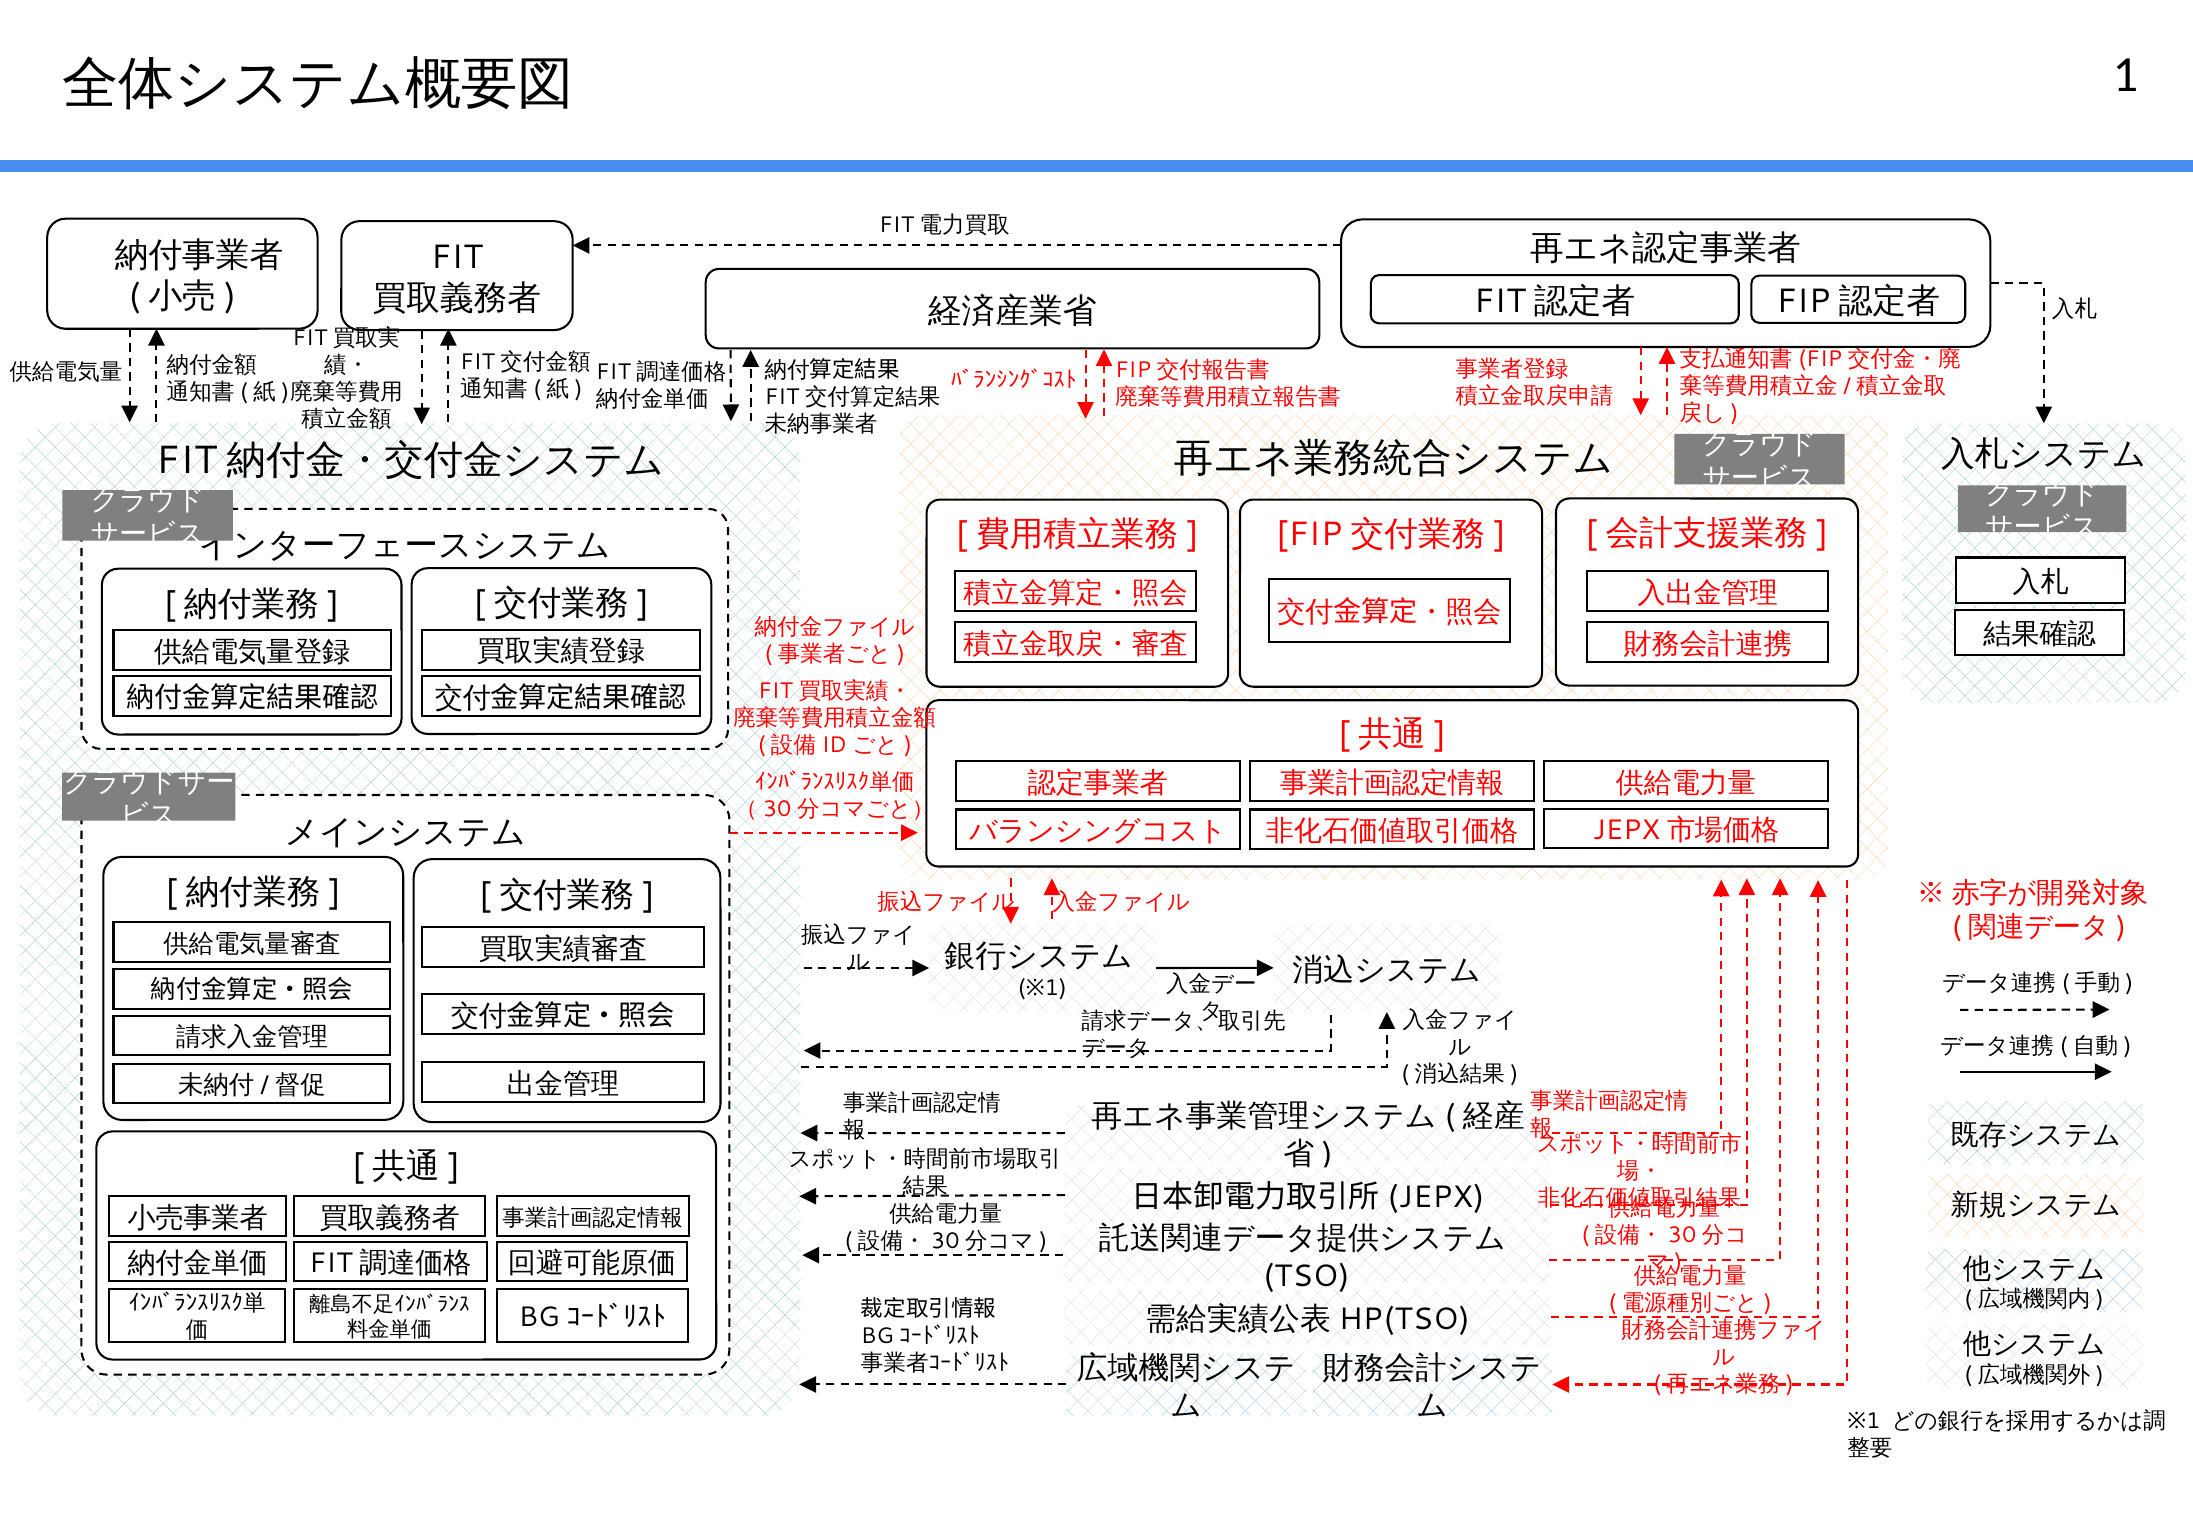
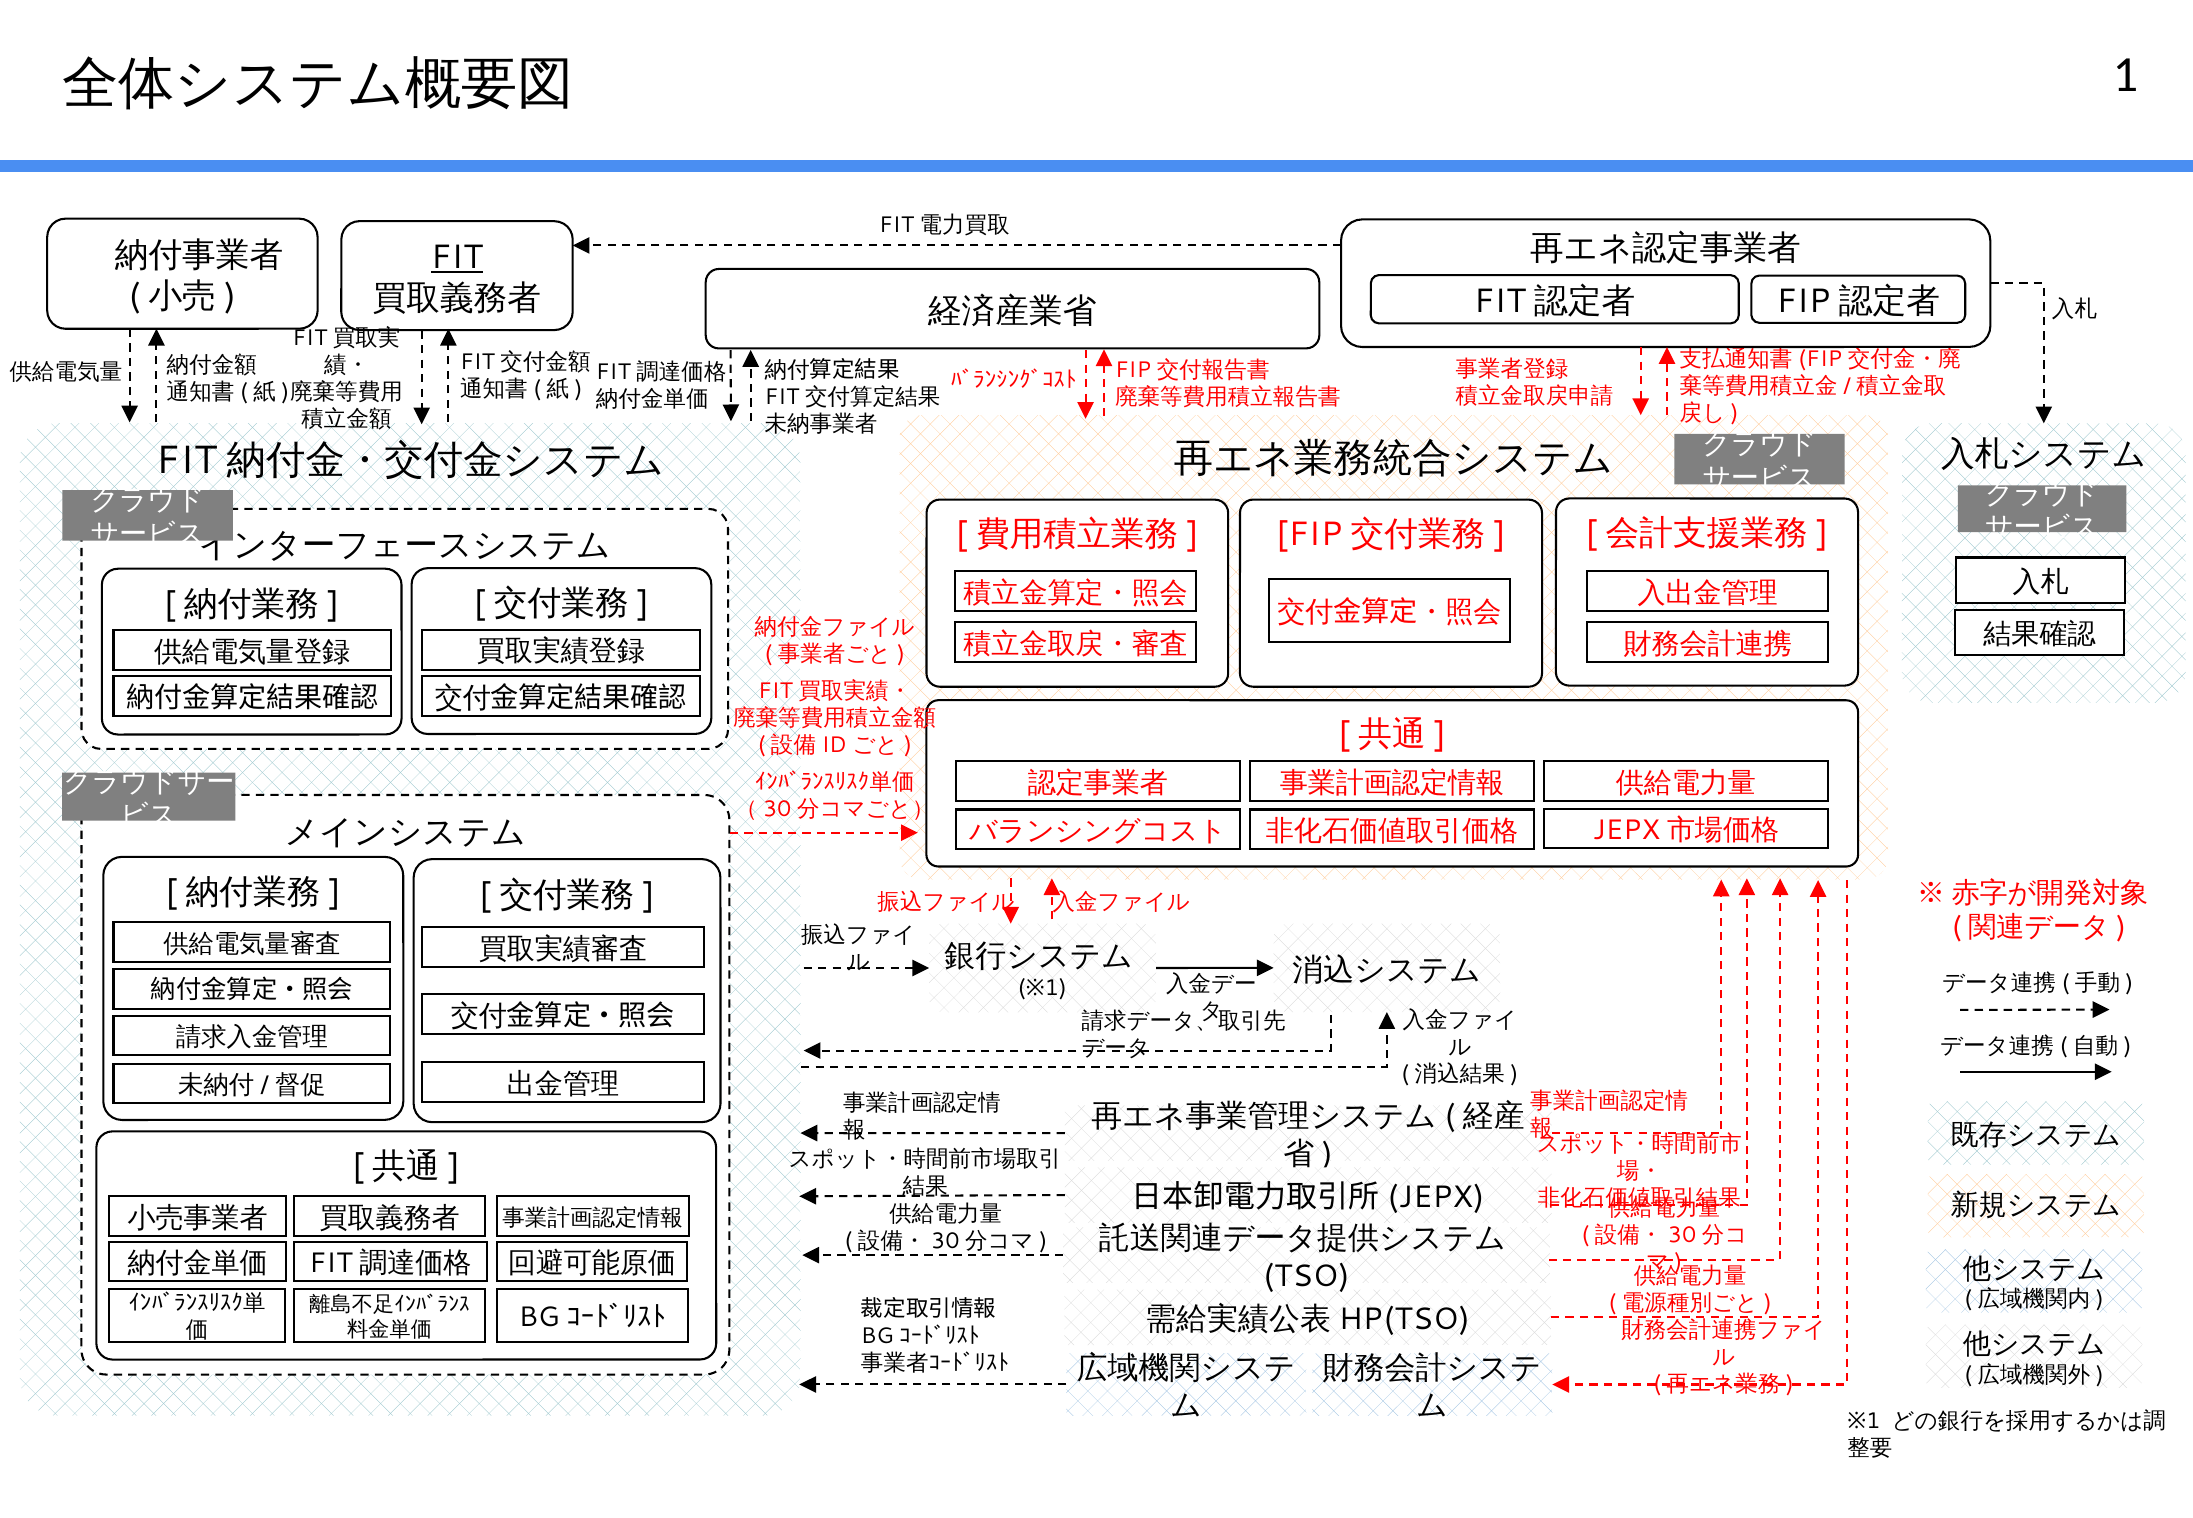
FIT underline: none -> present (457, 258)
